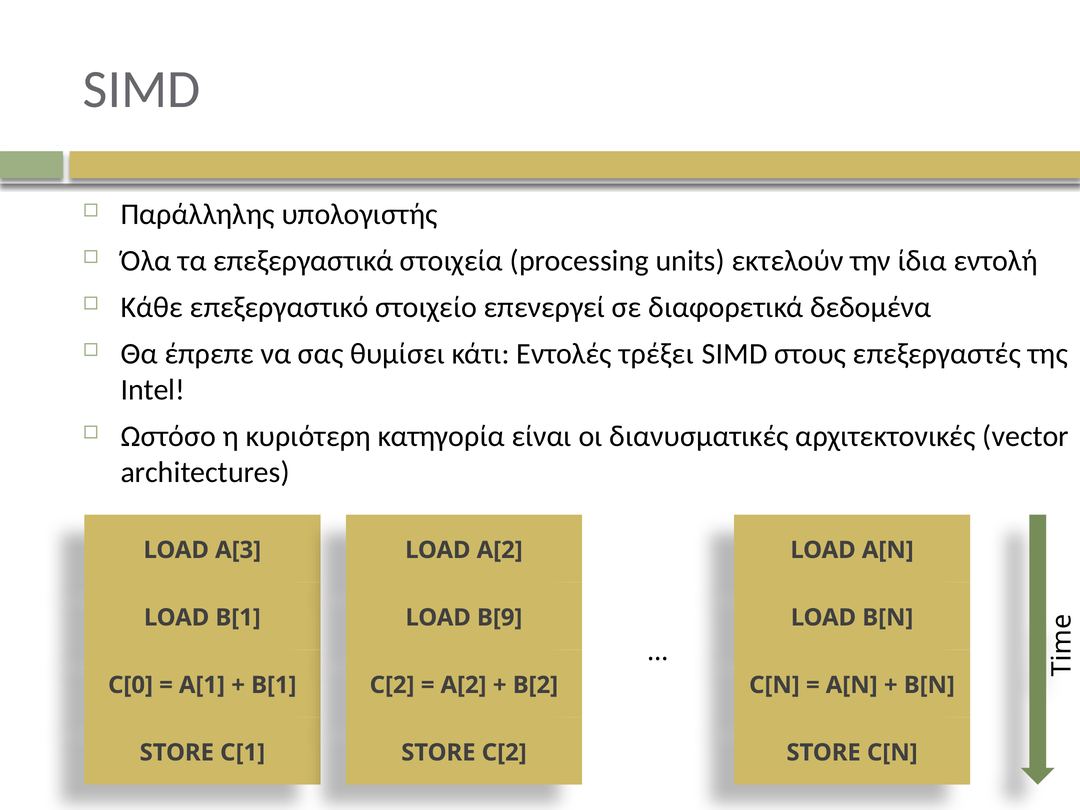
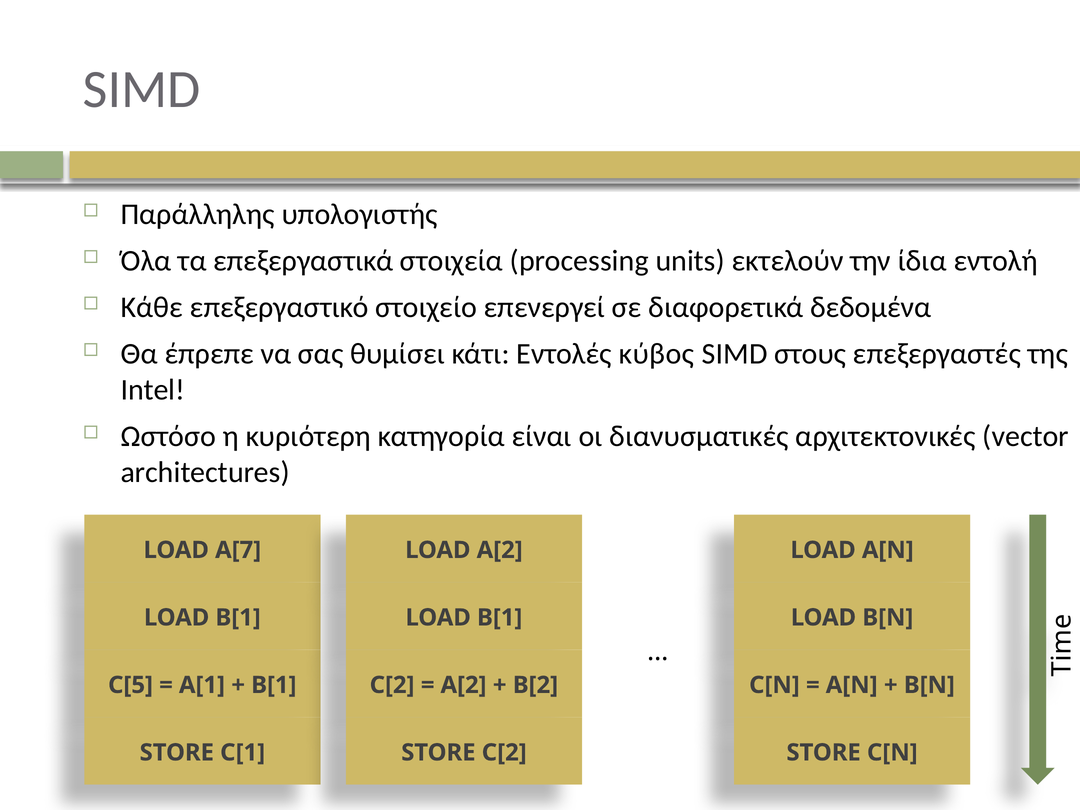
τρέξει: τρέξει -> κύβος (657, 354)
A[3: A[3 -> A[7 (238, 550)
B[9: B[9 -> B[1 (500, 618)
C[0: C[0 -> C[5 (131, 685)
